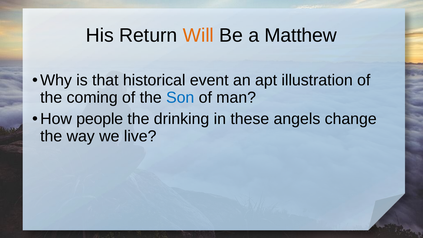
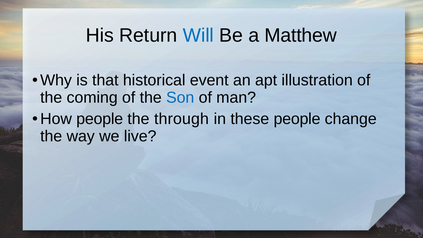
Will colour: orange -> blue (198, 36)
drinking: drinking -> through (181, 119)
these angels: angels -> people (297, 119)
